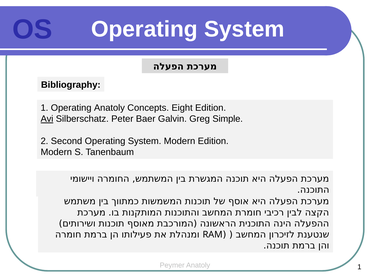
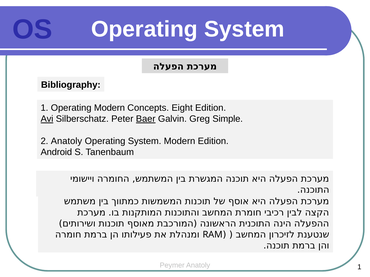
Operating Anatoly: Anatoly -> Modern (109, 108)
Baer underline: none -> present (146, 119)
2 Second: Second -> Anatoly (66, 141)
Modern: Modern -> Android (56, 152)
